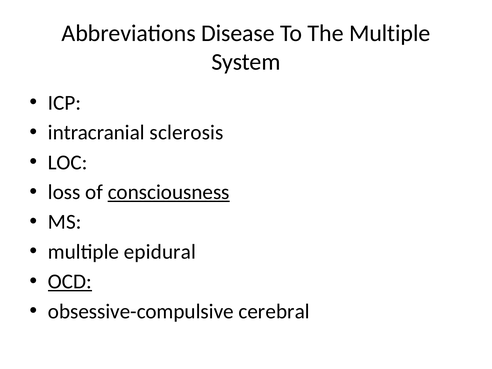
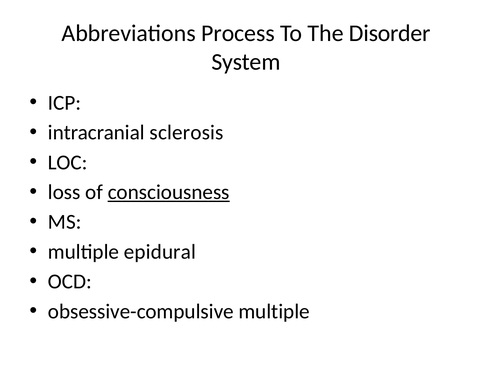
Disease: Disease -> Process (238, 33)
The Multiple: Multiple -> Disorder (390, 33)
OCD underline: present -> none (70, 282)
obsessive-compulsive cerebral: cerebral -> multiple (274, 311)
